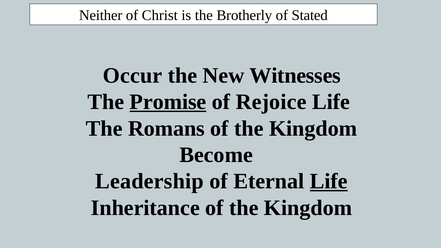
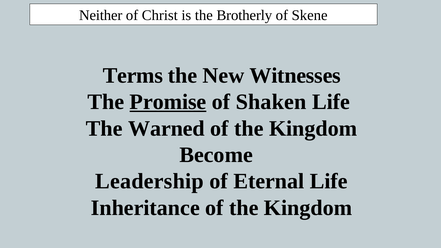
Stated: Stated -> Skene (310, 15)
Occur: Occur -> Terms (133, 76)
Rejoice: Rejoice -> Shaken (271, 102)
Romans: Romans -> Warned (166, 128)
Life underline: present -> none (329, 181)
